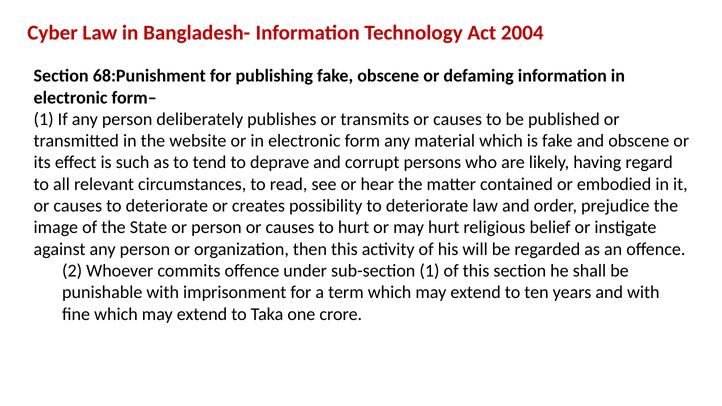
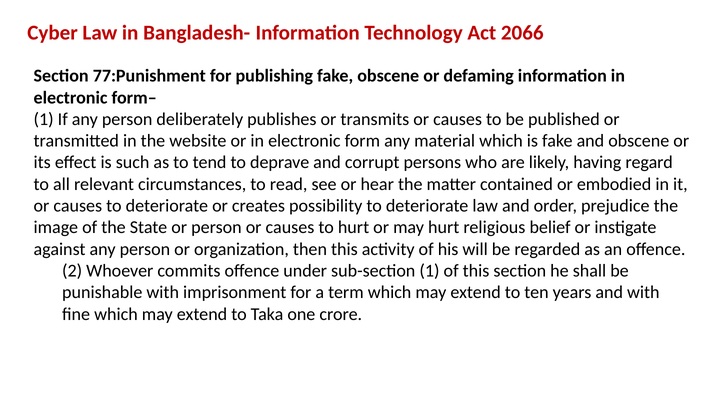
2004: 2004 -> 2066 (522, 33)
68:Punishment: 68:Punishment -> 77:Punishment (149, 76)
